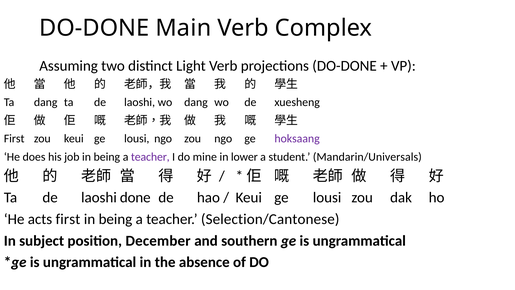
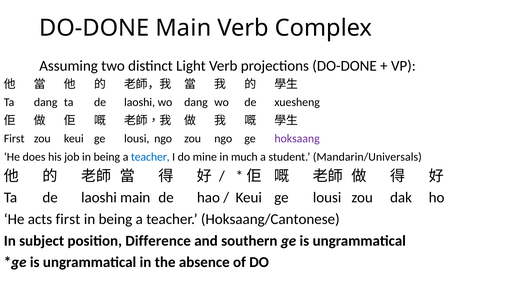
teacher colour: purple -> blue (150, 157)
lower: lower -> much (244, 157)
laoshi done: done -> main (135, 197)
Selection/Cantonese: Selection/Cantonese -> Hoksaang/Cantonese (270, 219)
December: December -> Difference (158, 241)
